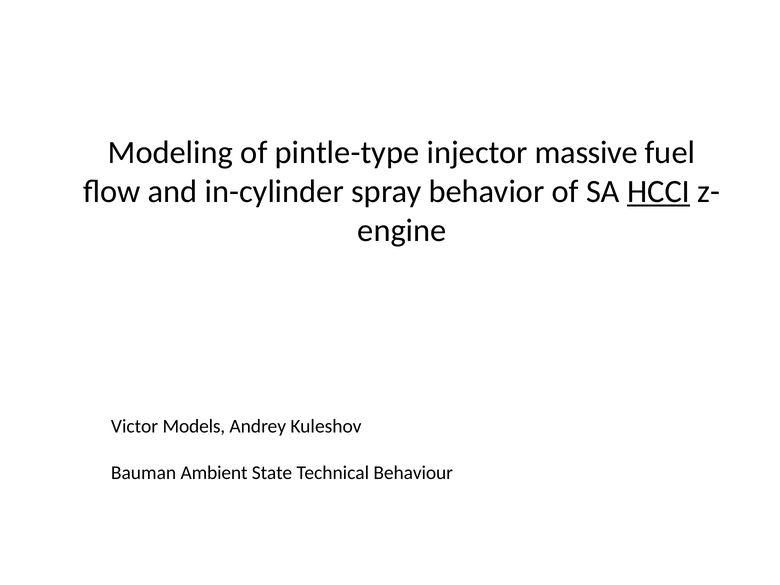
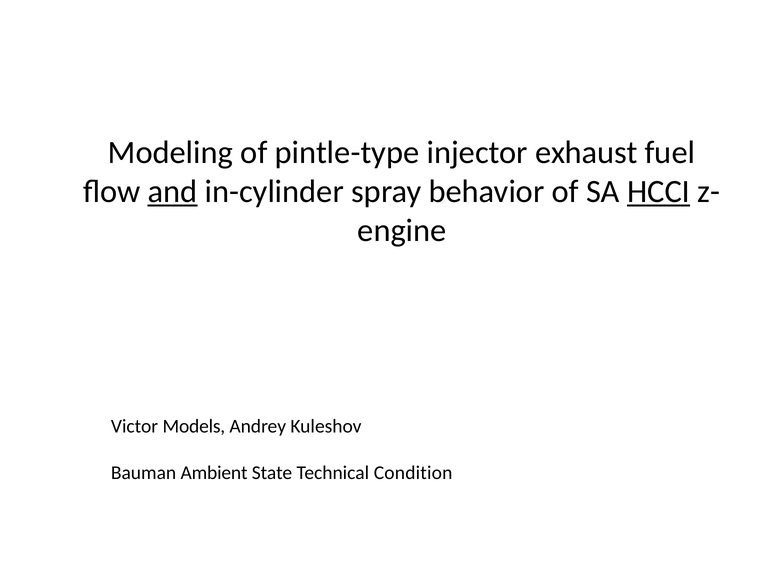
massive: massive -> exhaust (586, 153)
and underline: none -> present (173, 192)
Behaviour: Behaviour -> Condition (413, 473)
